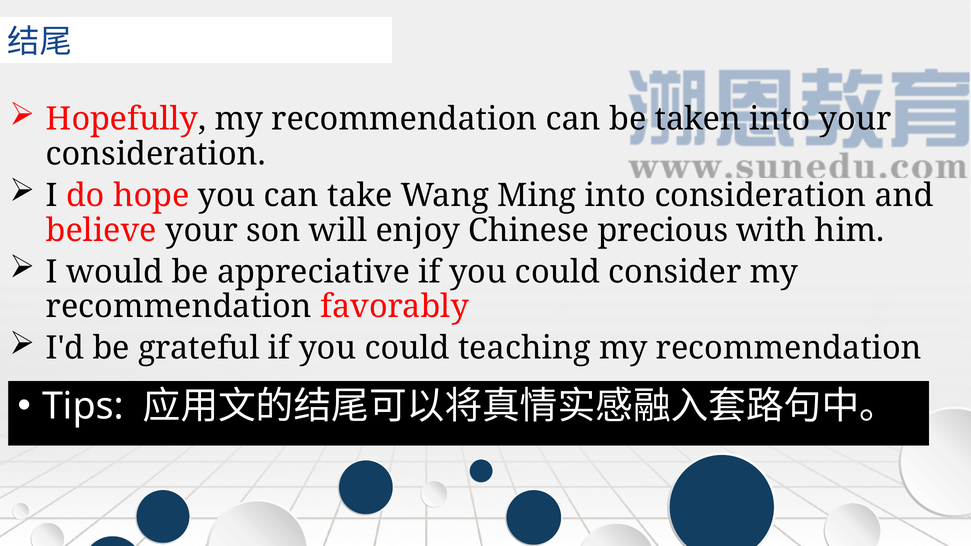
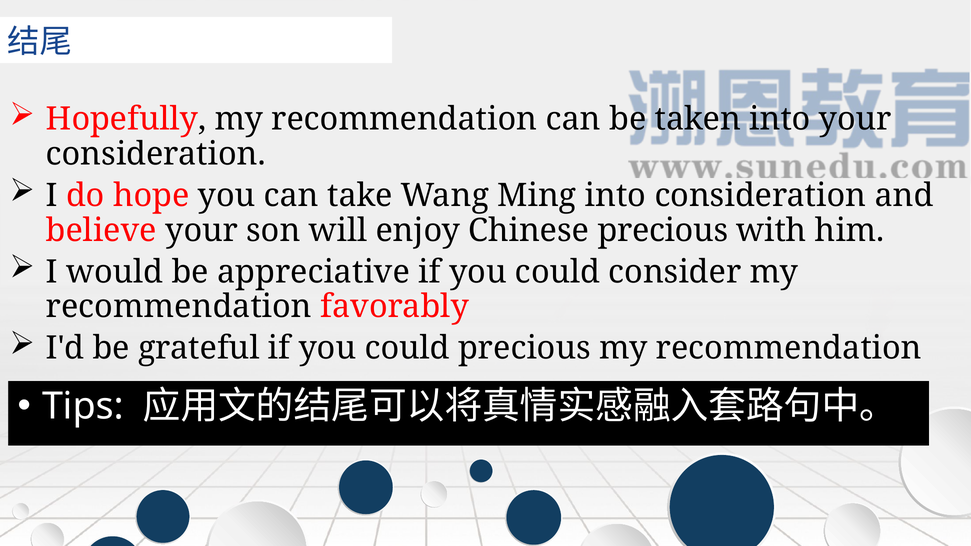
could teaching: teaching -> precious (524, 348)
